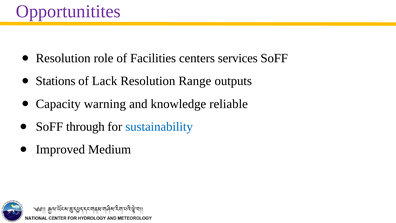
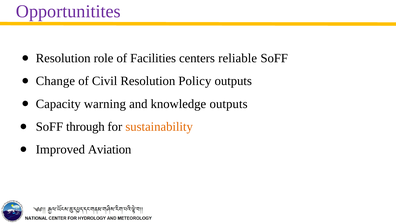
services: services -> reliable (238, 58)
Stations: Stations -> Change (55, 81)
Lack: Lack -> Civil (105, 81)
Range: Range -> Policy (195, 81)
knowledge reliable: reliable -> outputs (229, 104)
sustainability colour: blue -> orange (159, 126)
Medium: Medium -> Aviation (110, 149)
